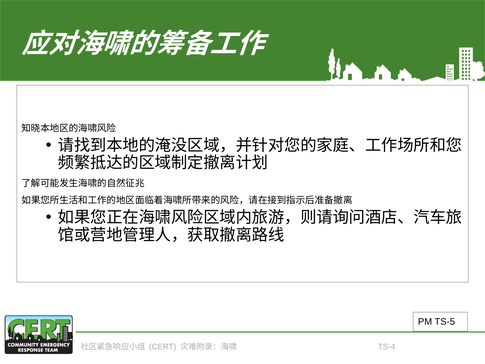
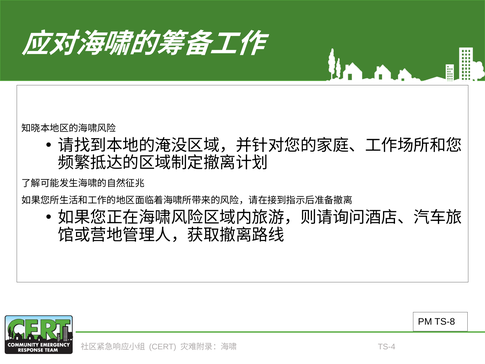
TS-5: TS-5 -> TS-8 (445, 321)
